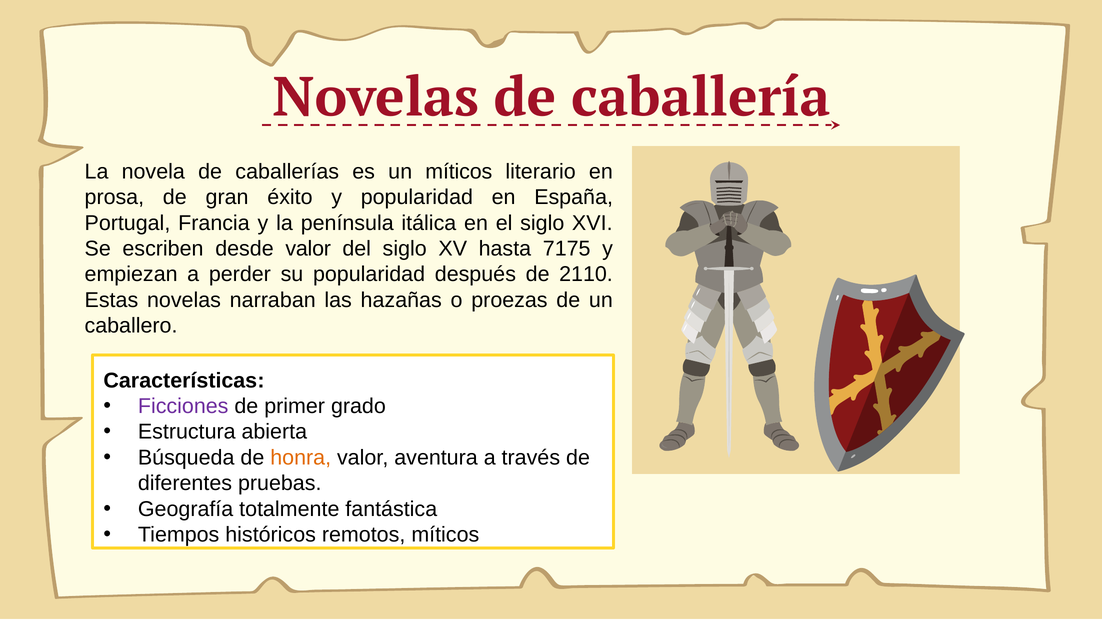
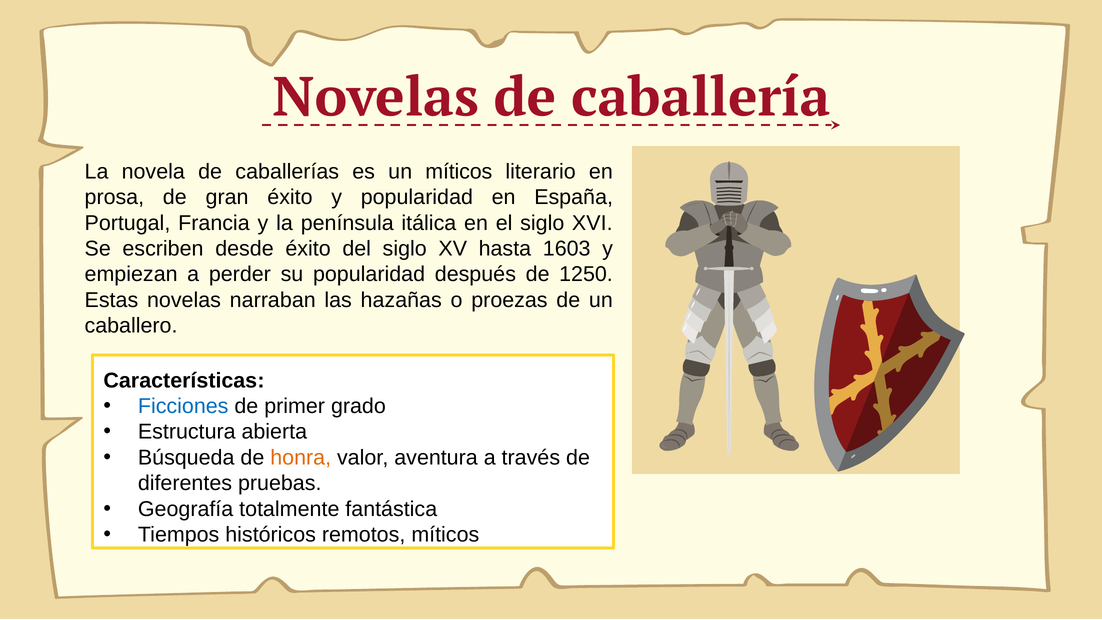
desde valor: valor -> éxito (308, 249)
7175: 7175 -> 1603 (567, 249)
2110: 2110 -> 1250 (586, 274)
Ficciones colour: purple -> blue (183, 406)
